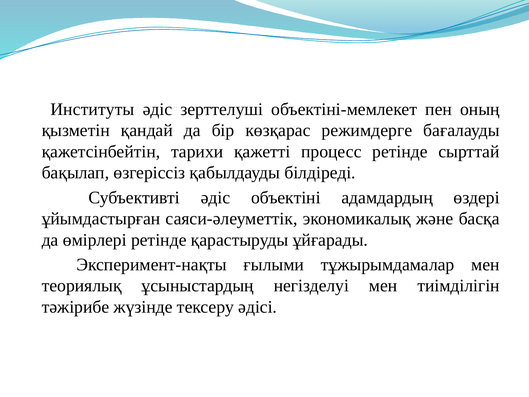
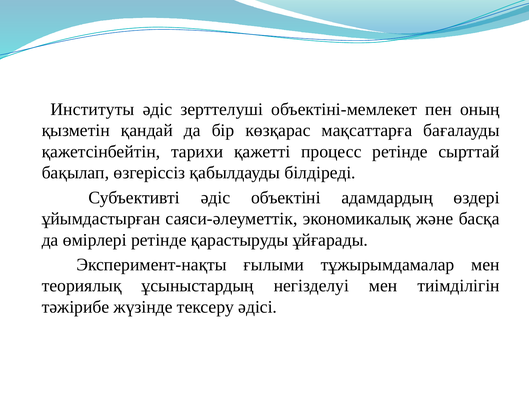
режимдерге: режимдерге -> мақсаттарға (367, 130)
